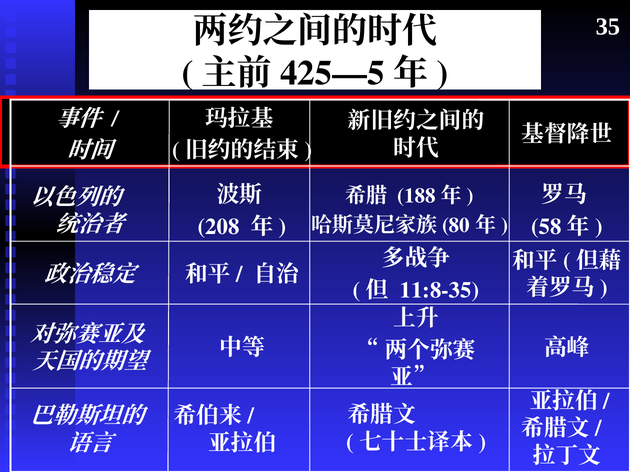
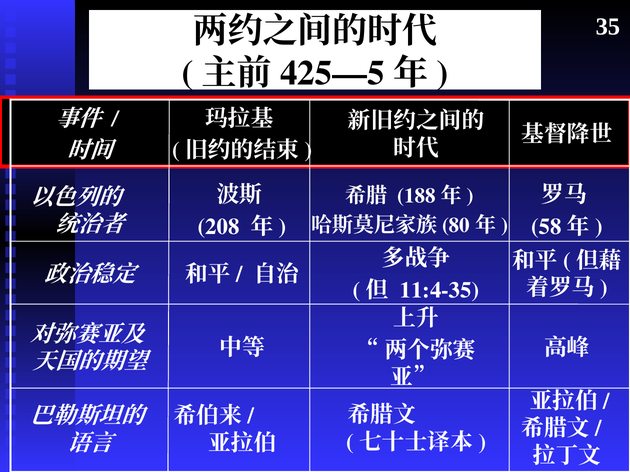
11:8-35: 11:8-35 -> 11:4-35 (440, 291)
